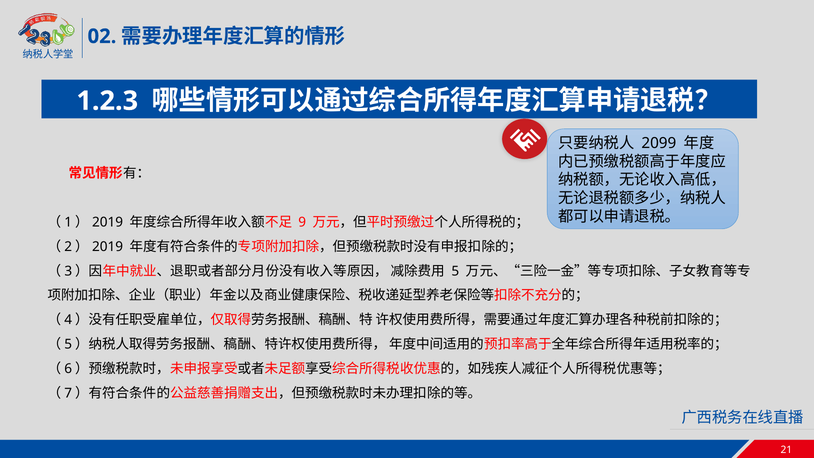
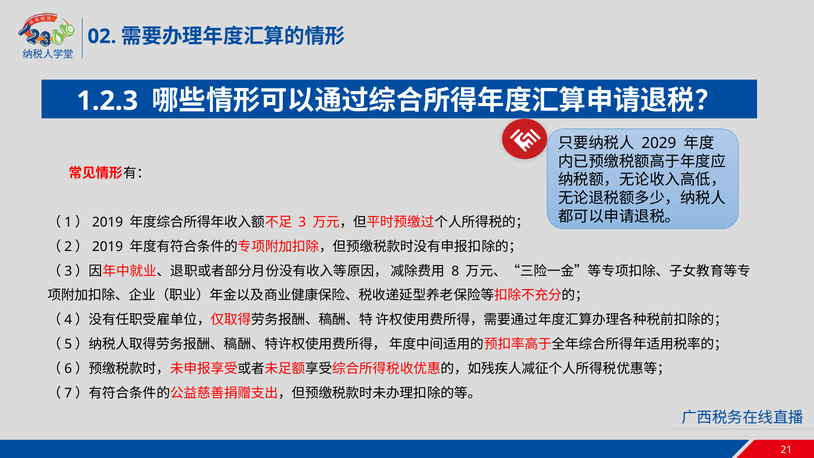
2099: 2099 -> 2029 (659, 143)
9: 9 -> 3 (302, 222)
5: 5 -> 8 (455, 271)
